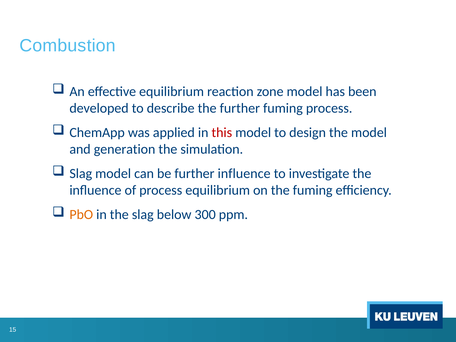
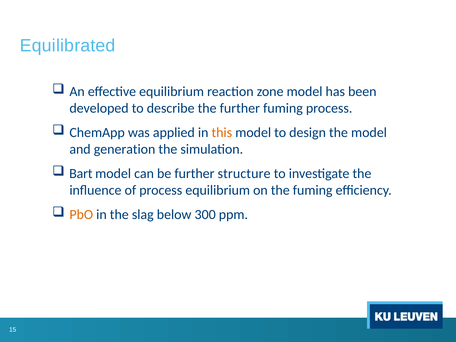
Combustion: Combustion -> Equilibrated (68, 46)
this colour: red -> orange (222, 133)
Slag: Slag -> Bart (81, 174)
further influence: influence -> structure (244, 174)
